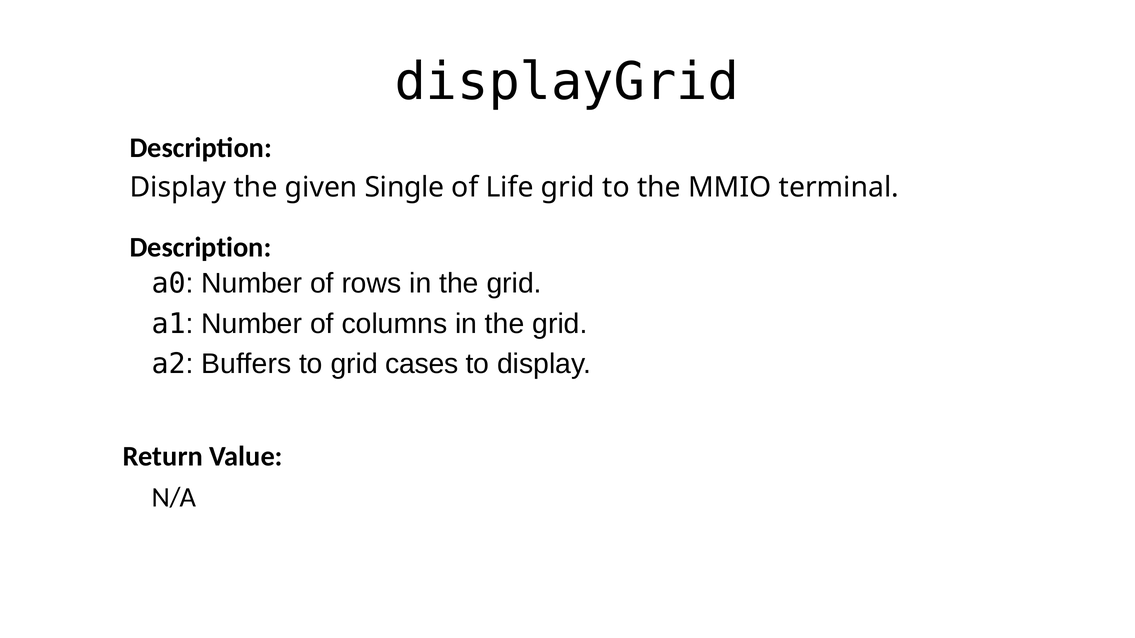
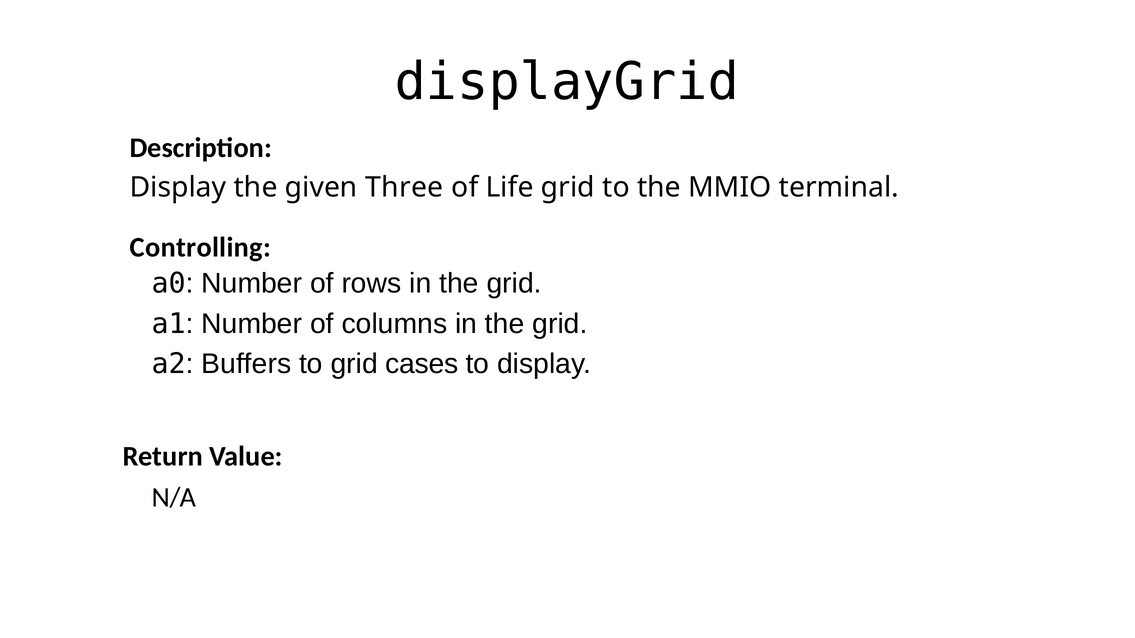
Single: Single -> Three (404, 188)
Description: Description -> Controlling (200, 248)
